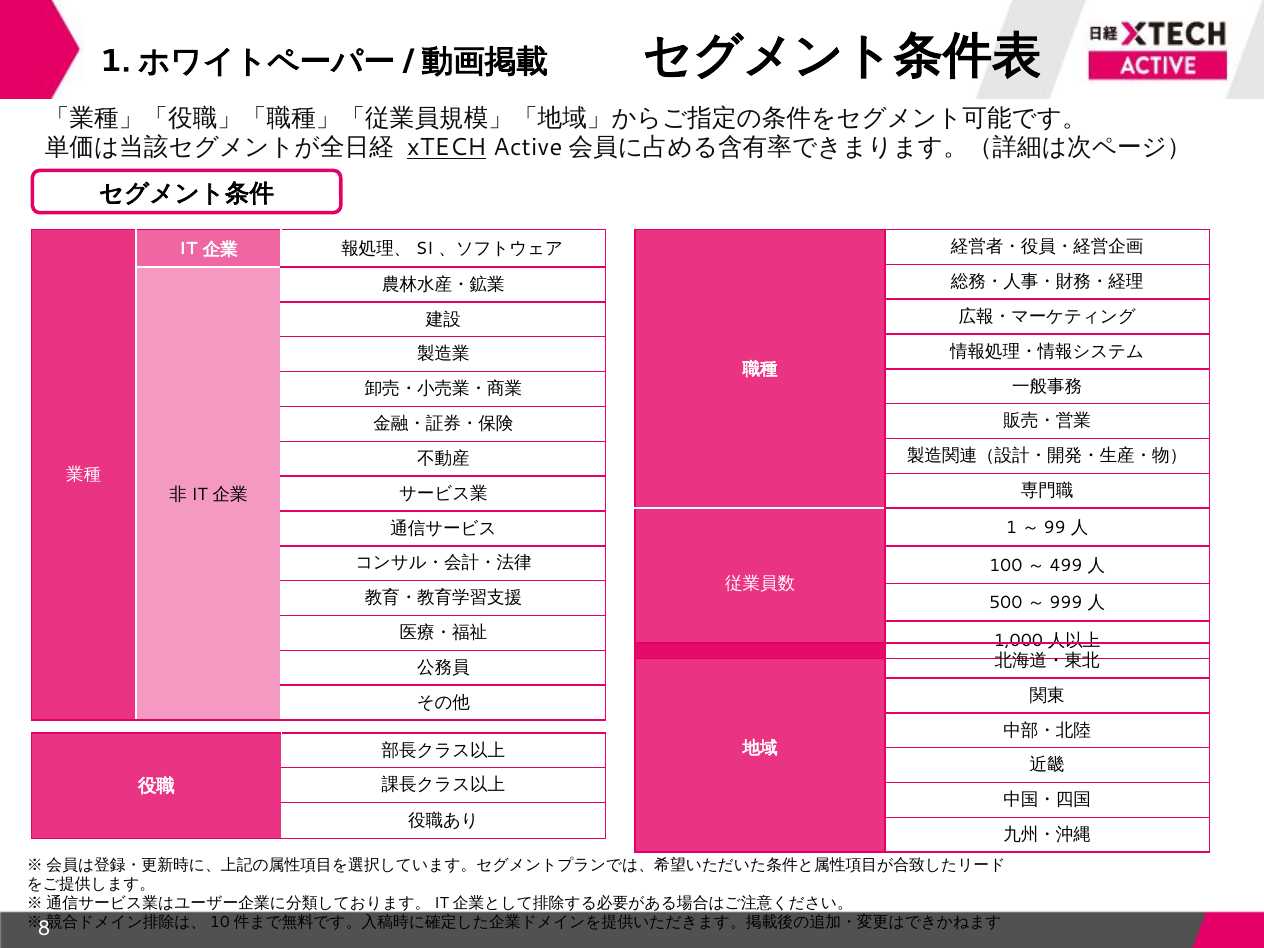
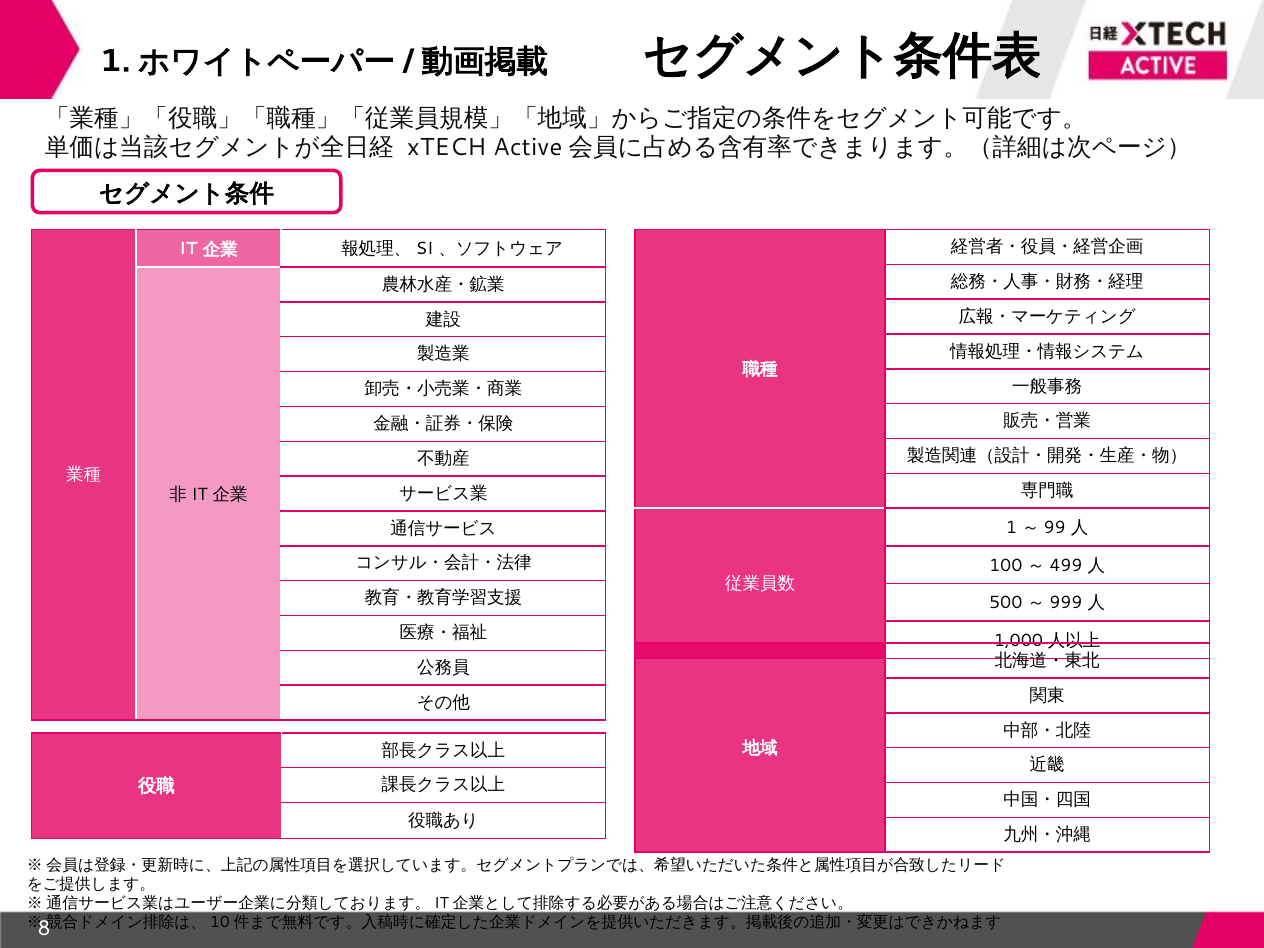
xTECH underline: present -> none (447, 148)
